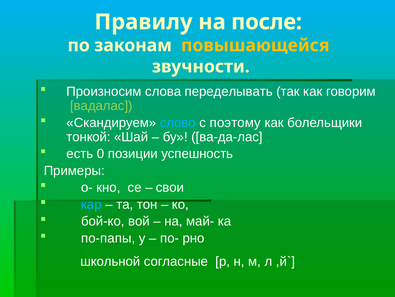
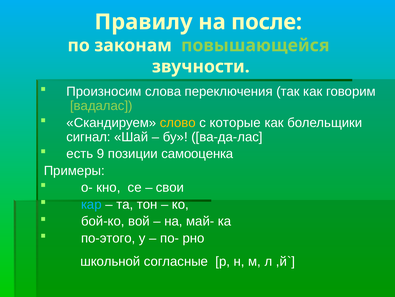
повышающейся colour: yellow -> light green (255, 45)
переделывать: переделывать -> переключения (229, 91)
слово colour: light blue -> yellow (178, 122)
поэтому: поэтому -> которые (235, 122)
тонкой: тонкой -> сигнал (89, 137)
0: 0 -> 9 (101, 153)
успешность: успешность -> самооценка (197, 153)
по-папы: по-папы -> по-этого (108, 238)
